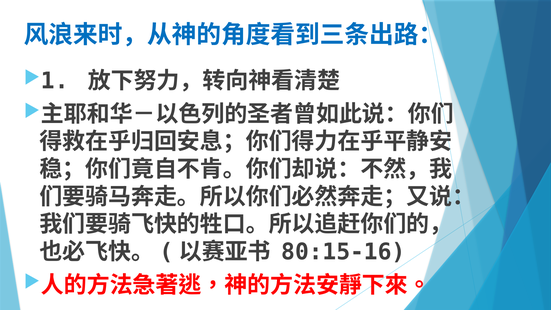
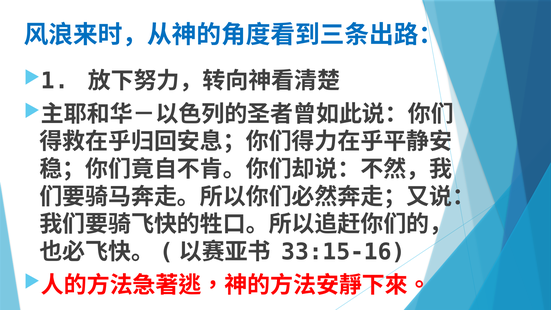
80:15-16: 80:15-16 -> 33:15-16 (343, 252)
